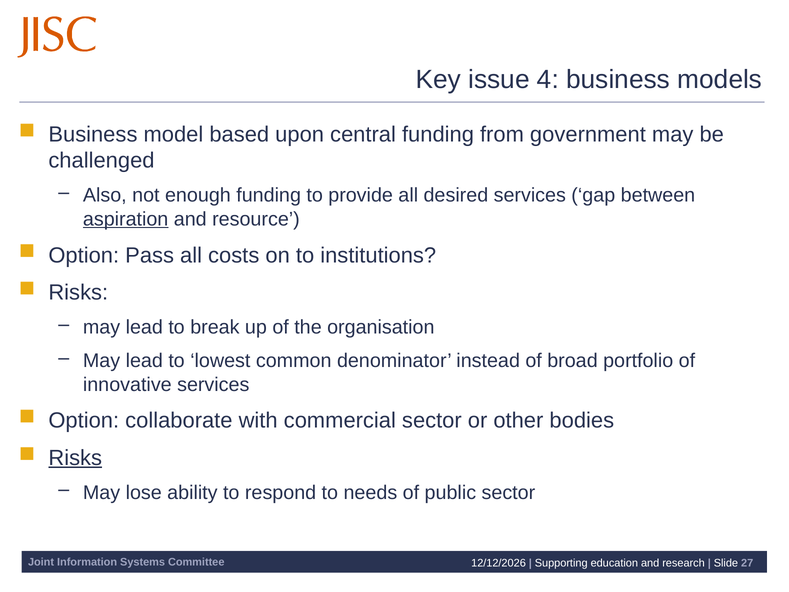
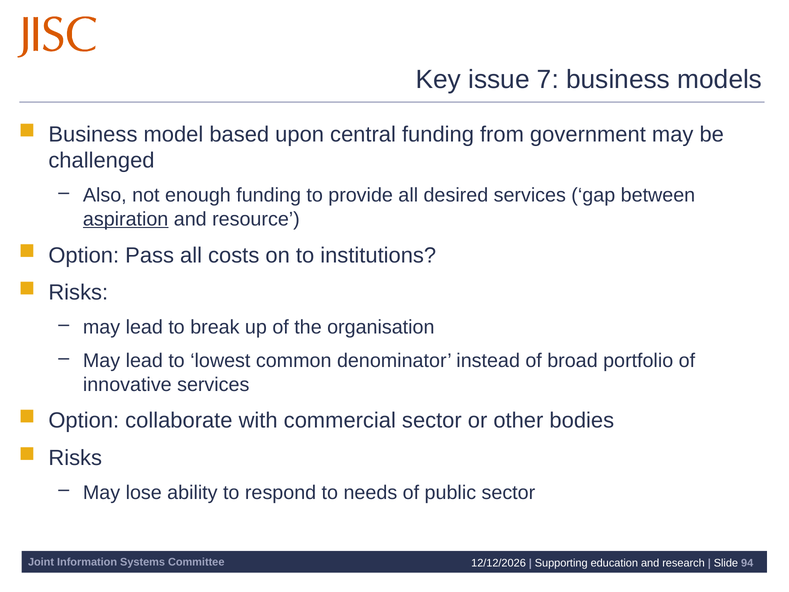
4: 4 -> 7 (548, 79)
Risks underline: present -> none (75, 458)
27: 27 -> 94 (747, 563)
